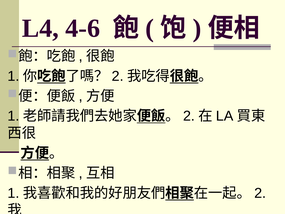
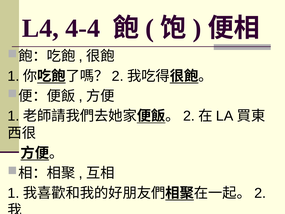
4-6: 4-6 -> 4-4 (83, 28)
